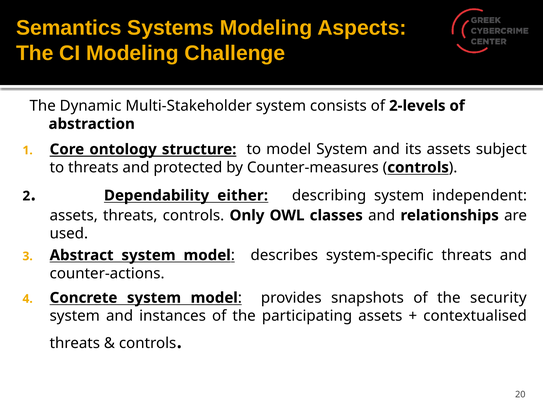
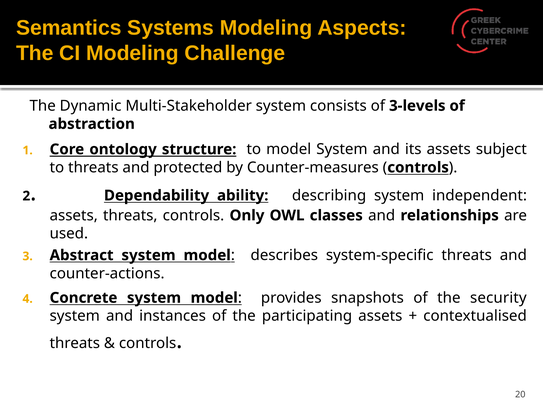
2-levels: 2-levels -> 3-levels (417, 106)
either: either -> ability (243, 196)
